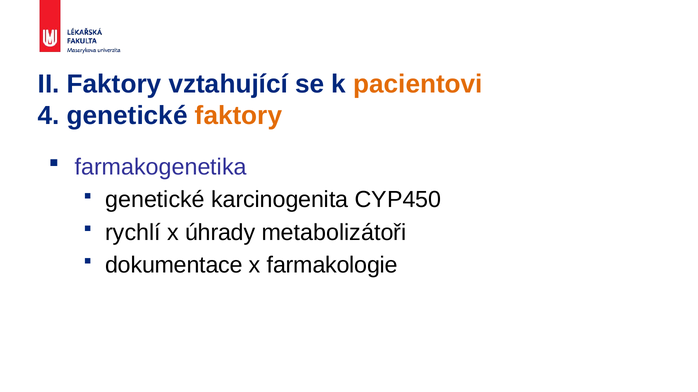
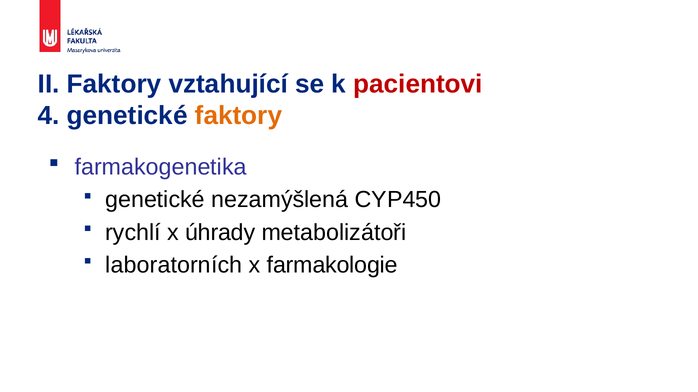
pacientovi colour: orange -> red (418, 84)
karcinogenita: karcinogenita -> nezamýšlená (280, 200)
dokumentace: dokumentace -> laboratorních (174, 265)
